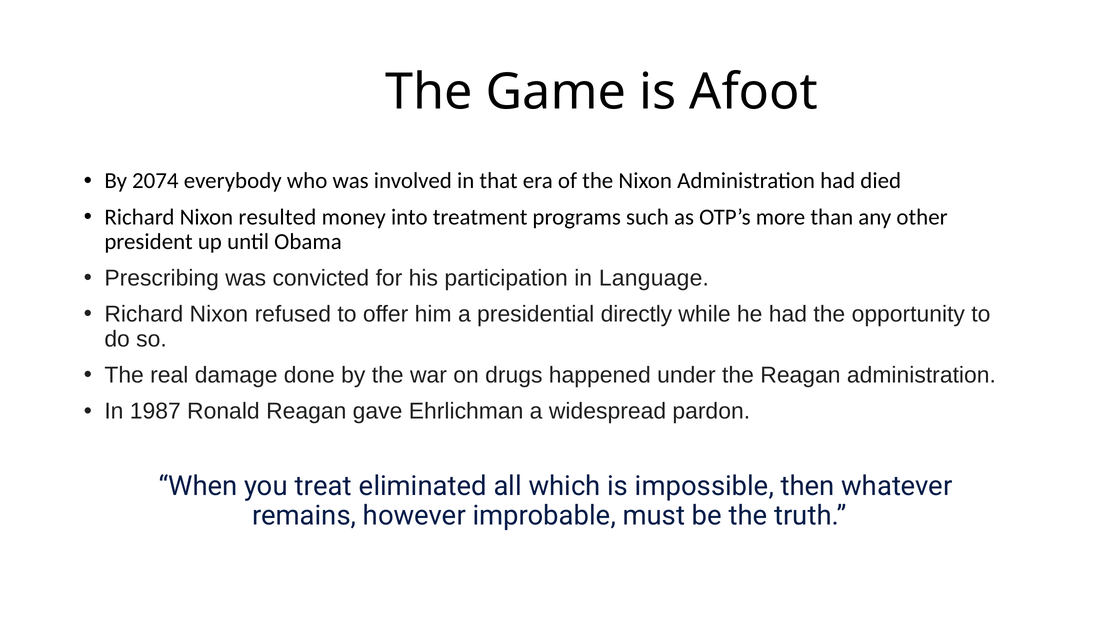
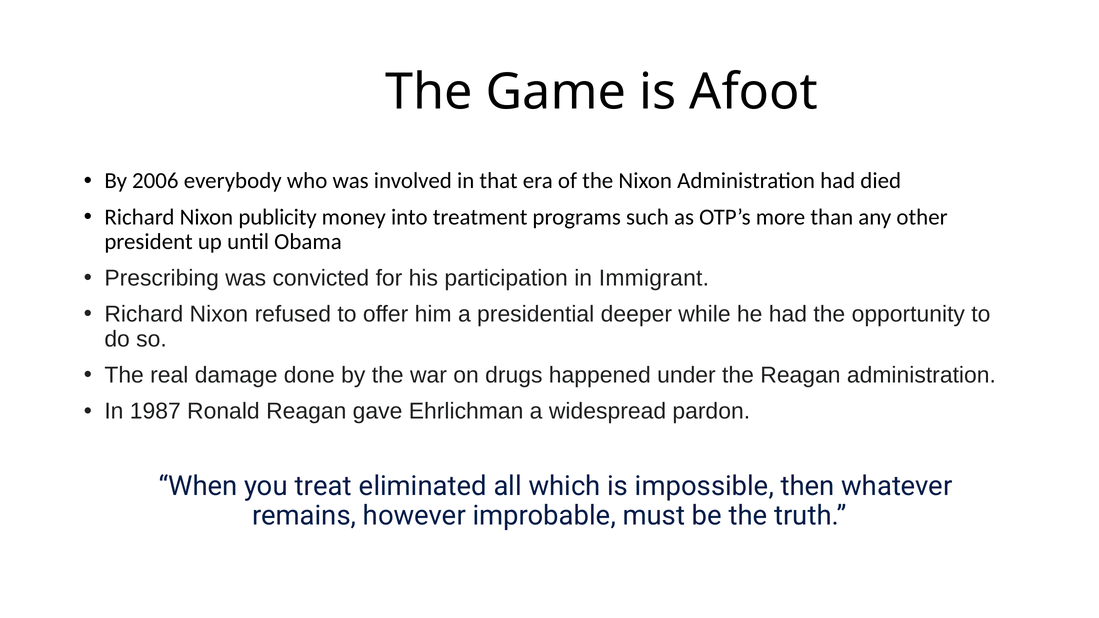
2074: 2074 -> 2006 (155, 181)
resulted: resulted -> publicity (278, 217)
Language: Language -> Immigrant (654, 278)
directly: directly -> deeper (636, 314)
